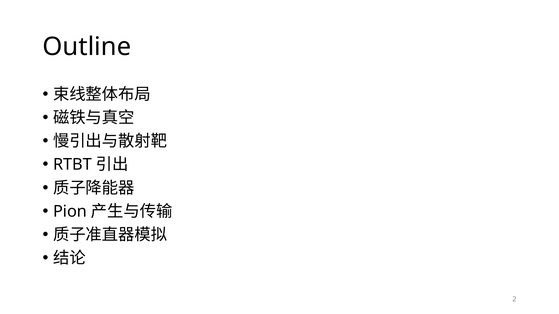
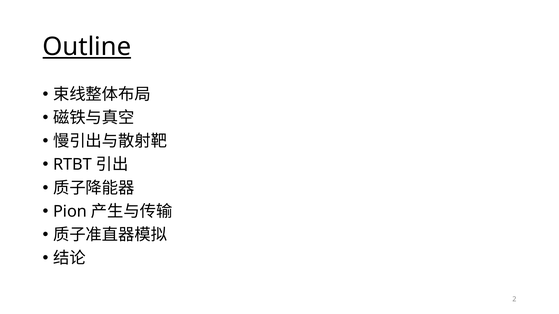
Outline underline: none -> present (87, 47)
